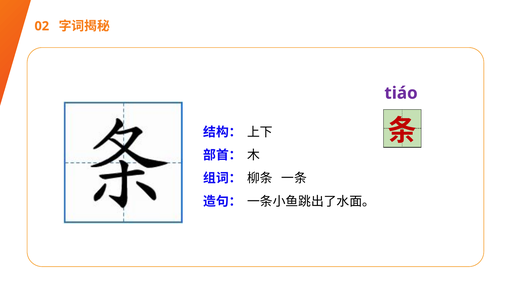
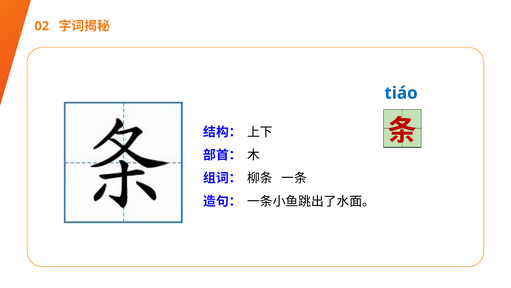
tiáo colour: purple -> blue (401, 93)
